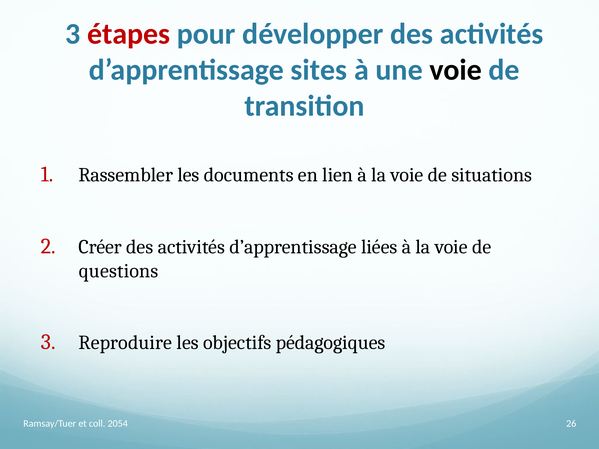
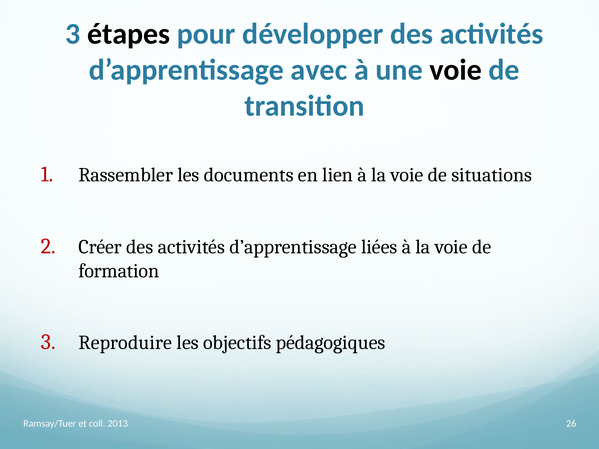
étapes colour: red -> black (129, 34)
sites: sites -> avec (319, 70)
questions: questions -> formation (119, 271)
2054: 2054 -> 2013 (118, 424)
